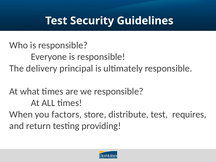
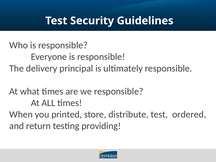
factors: factors -> printed (67, 114)
requires: requires -> ordered (189, 114)
